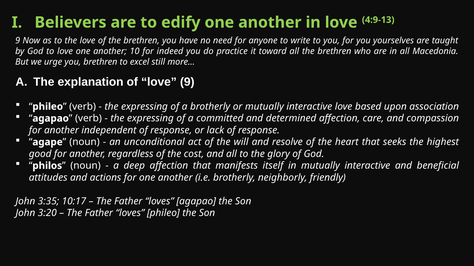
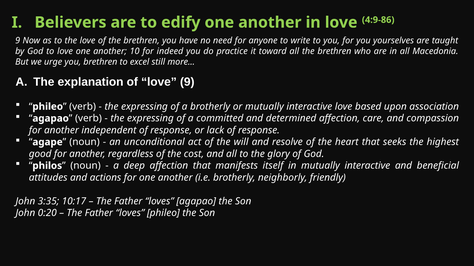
4:9-13: 4:9-13 -> 4:9-86 (378, 20)
3:20: 3:20 -> 0:20 (47, 213)
